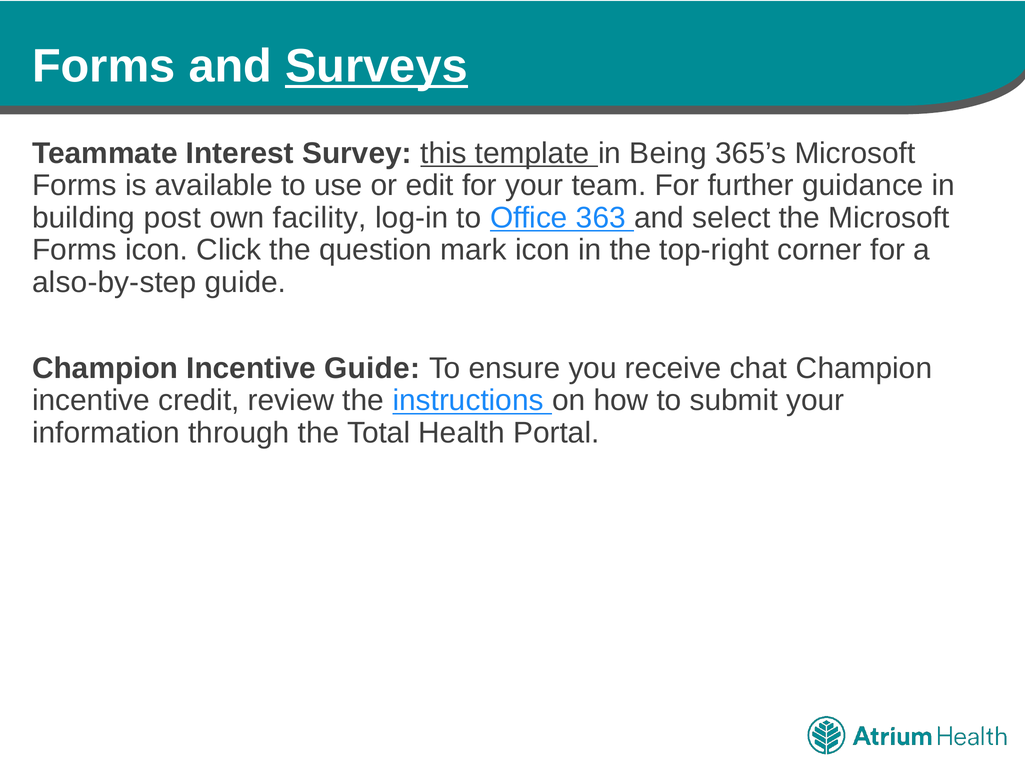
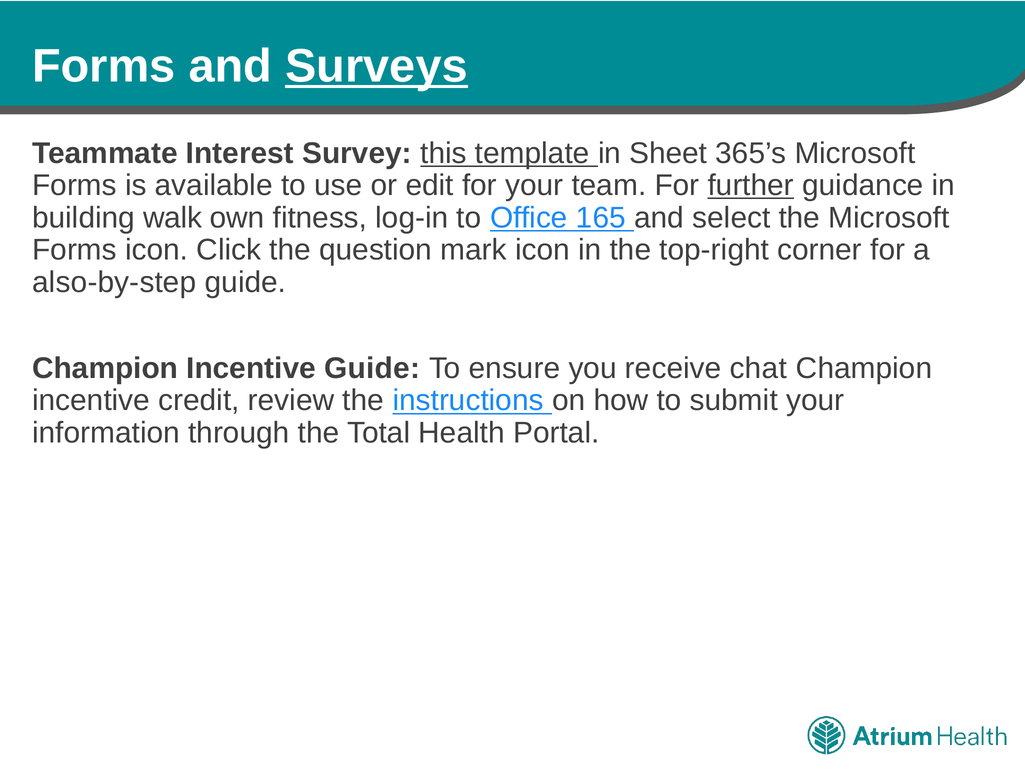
Being: Being -> Sheet (668, 153)
further underline: none -> present (751, 185)
post: post -> walk (173, 218)
facility: facility -> fitness (320, 218)
363: 363 -> 165 (601, 218)
